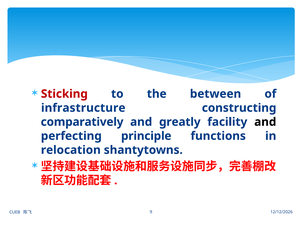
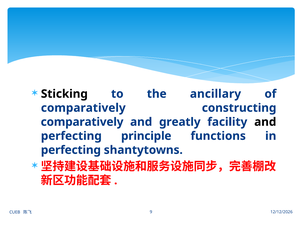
Sticking colour: red -> black (64, 94)
between: between -> ancillary (215, 94)
infrastructure: infrastructure -> comparatively (83, 108)
relocation: relocation -> perfecting (71, 150)
